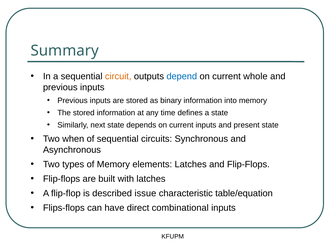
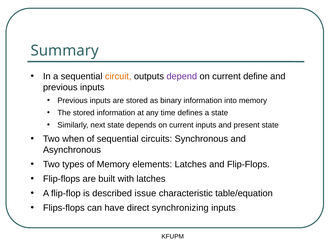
depend colour: blue -> purple (182, 76)
whole: whole -> define (256, 76)
combinational: combinational -> synchronizing (180, 208)
